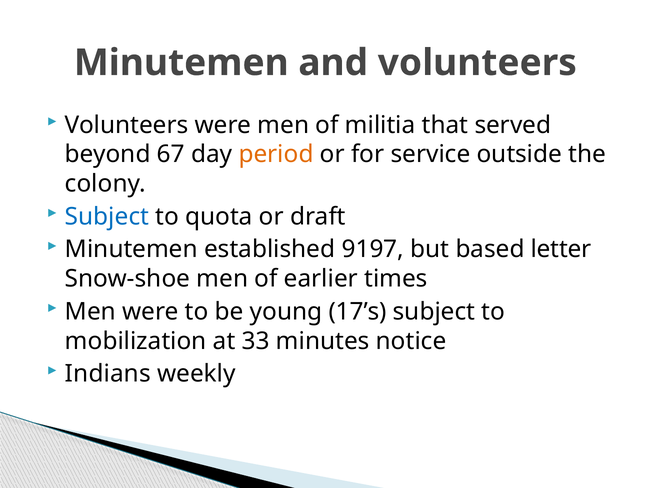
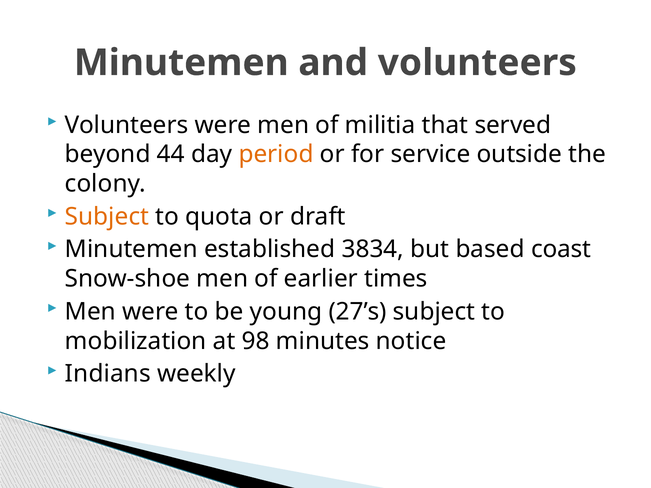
67: 67 -> 44 (171, 154)
Subject colour: blue -> orange (107, 217)
9197: 9197 -> 3834 (373, 250)
letter: letter -> coast (561, 250)
17’s: 17’s -> 27’s (358, 312)
33: 33 -> 98 (256, 341)
